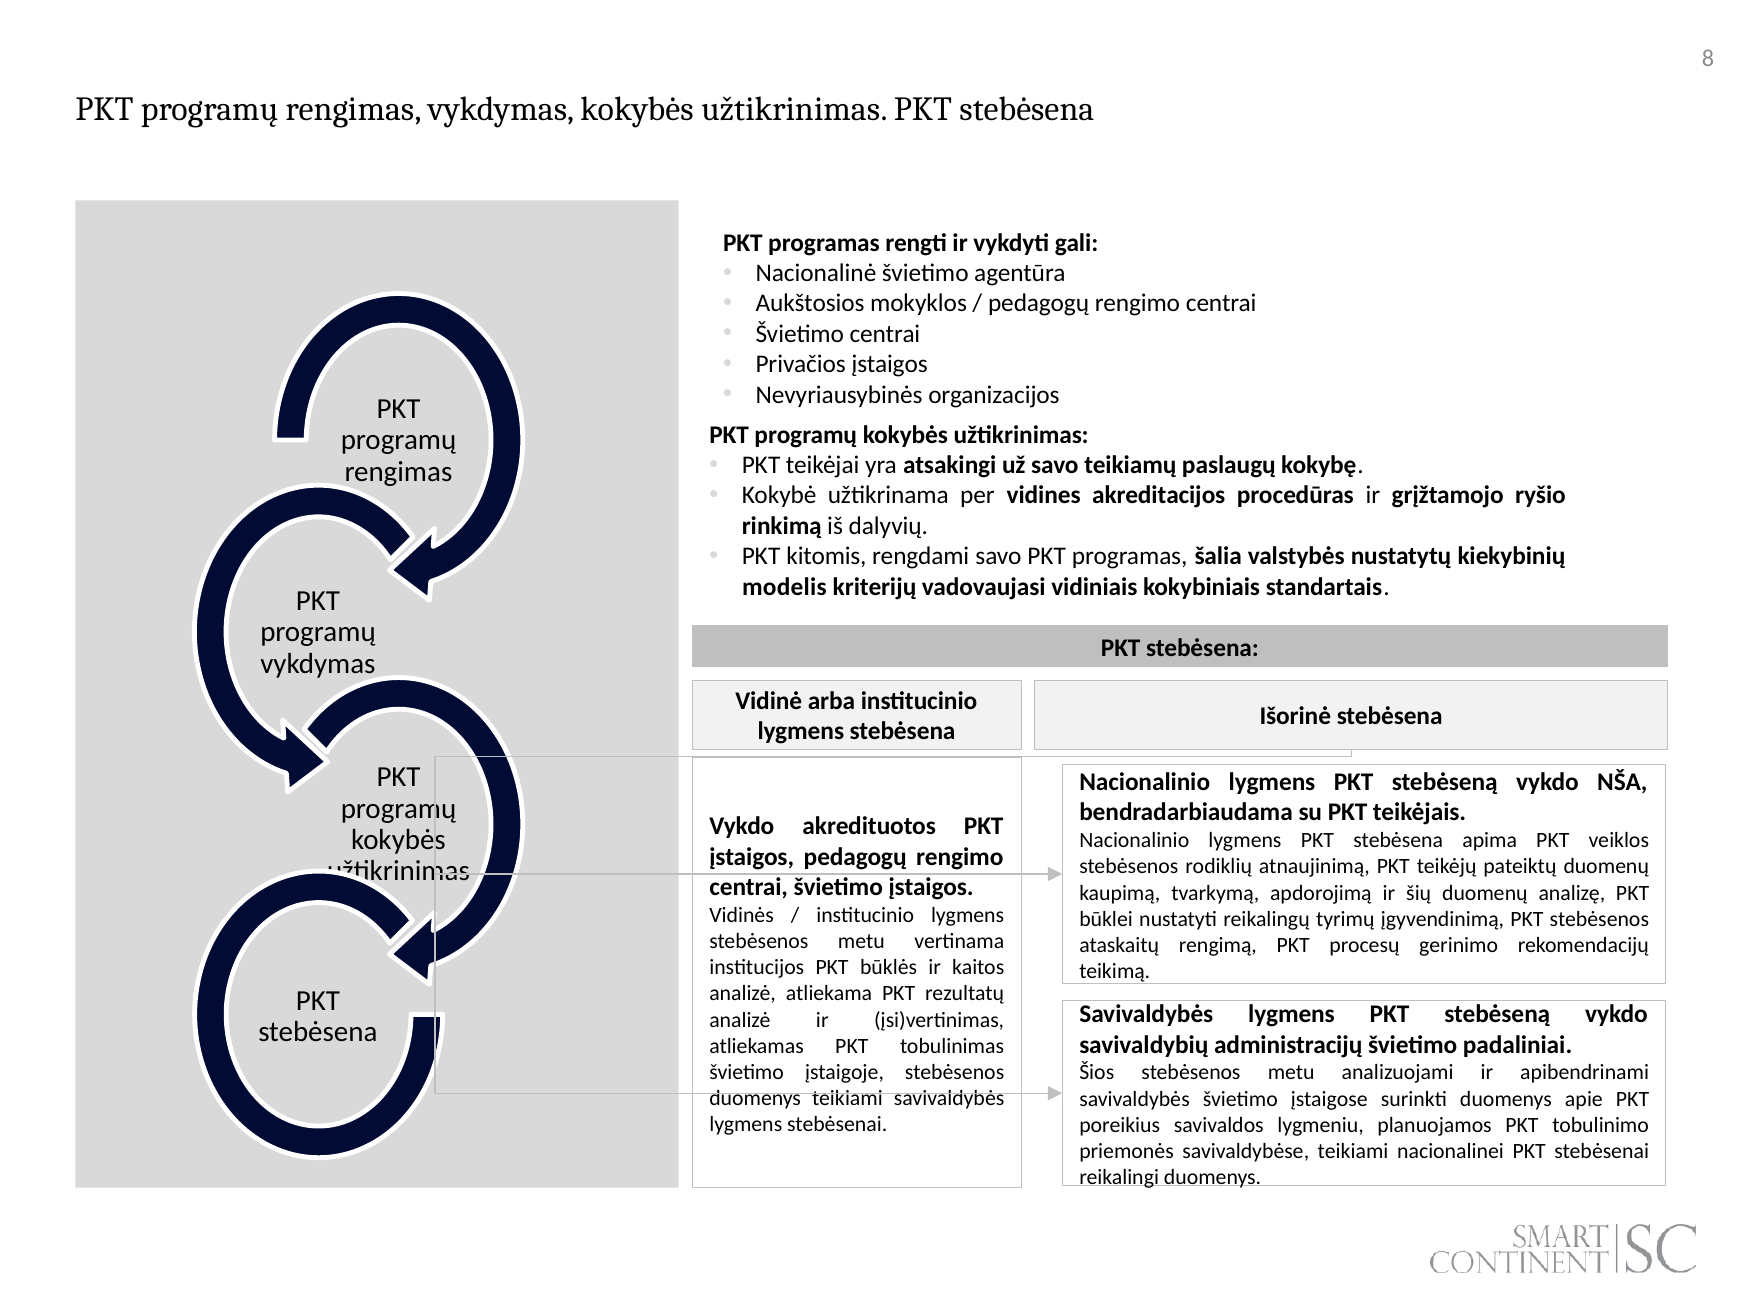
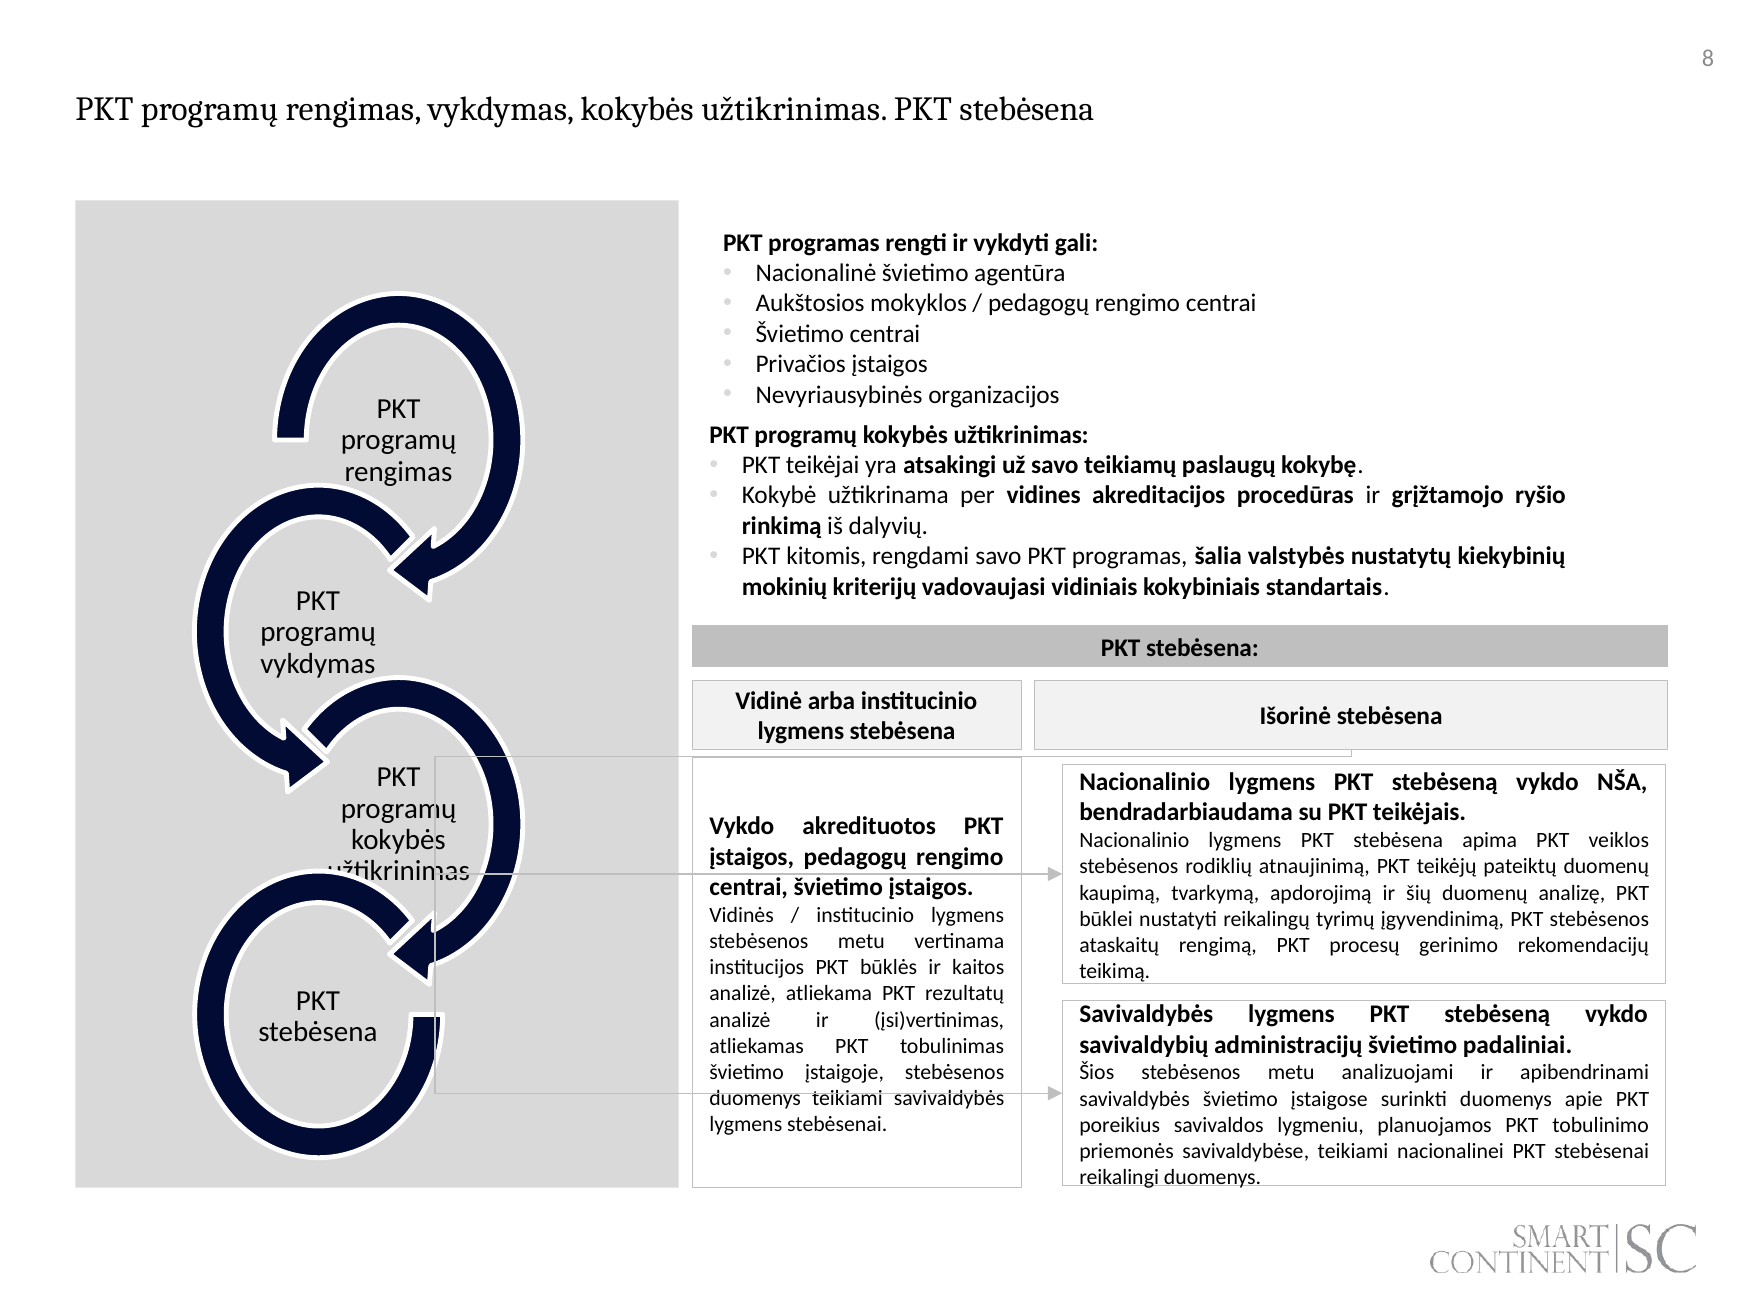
modelis: modelis -> mokinių (785, 587)
